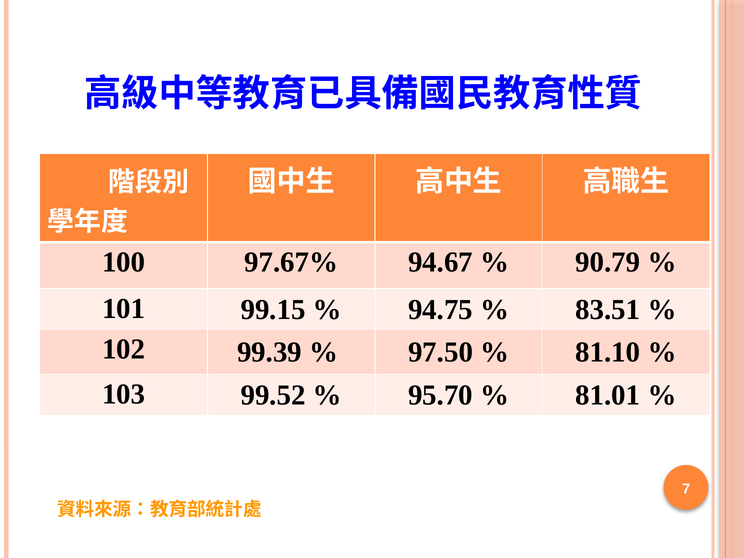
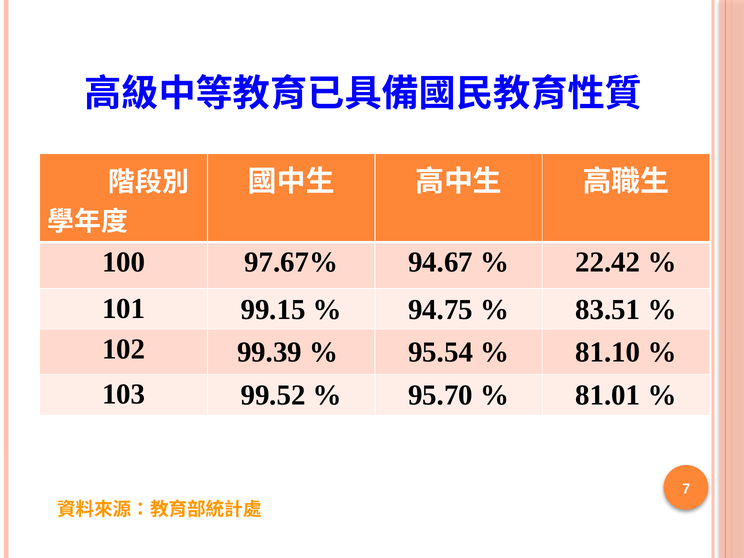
90.79: 90.79 -> 22.42 (608, 262)
97.50: 97.50 -> 95.54 (441, 352)
